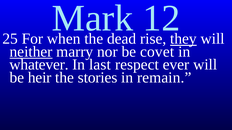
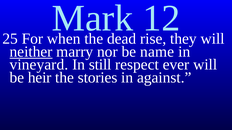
they underline: present -> none (183, 39)
covet: covet -> name (157, 52)
whatever: whatever -> vineyard (39, 65)
last: last -> still (100, 65)
remain: remain -> against (164, 78)
